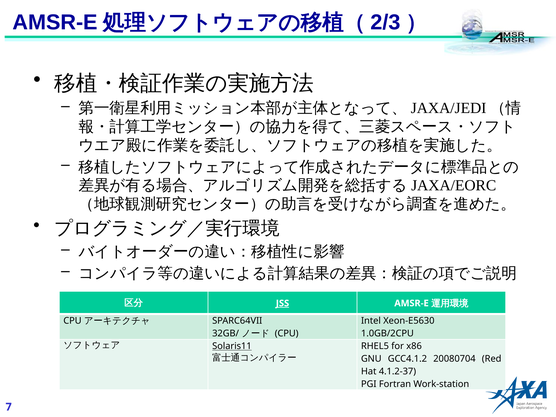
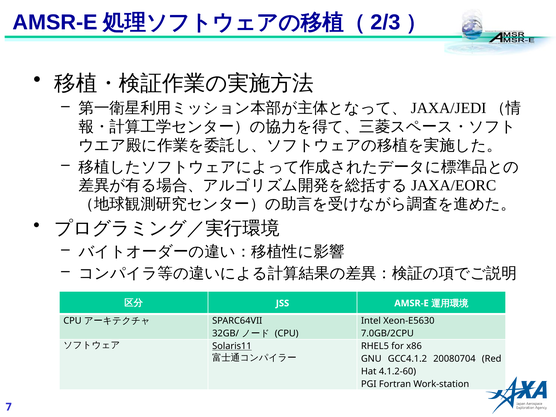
JSS underline: present -> none (283, 303)
1.0GB/2CPU: 1.0GB/2CPU -> 7.0GB/2CPU (387, 333)
4.1.2-37: 4.1.2-37 -> 4.1.2-60 (397, 371)
